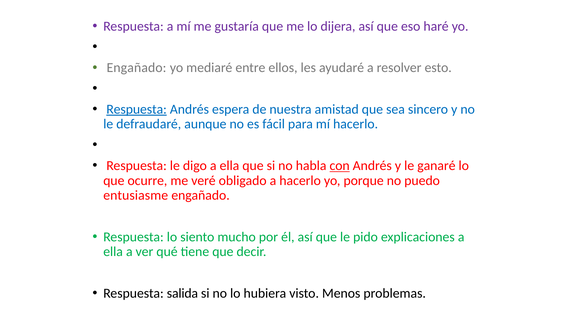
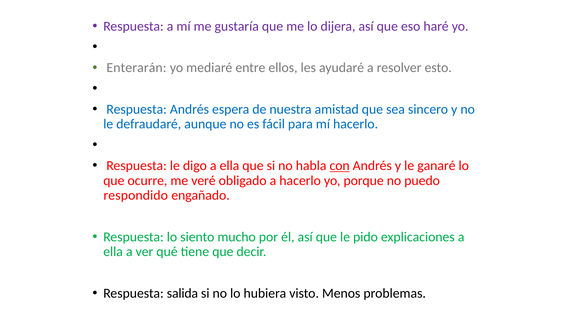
Engañado: Engañado -> Enterarán (136, 68)
Respuesta underline: present -> none (137, 109)
entusiasme: entusiasme -> respondido (136, 195)
